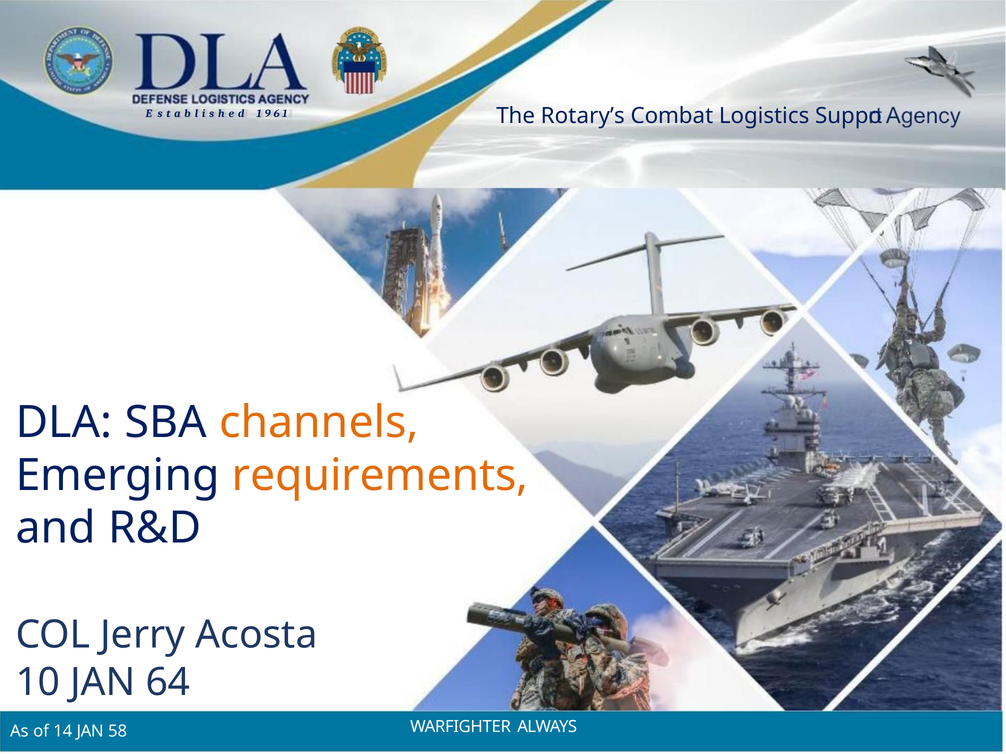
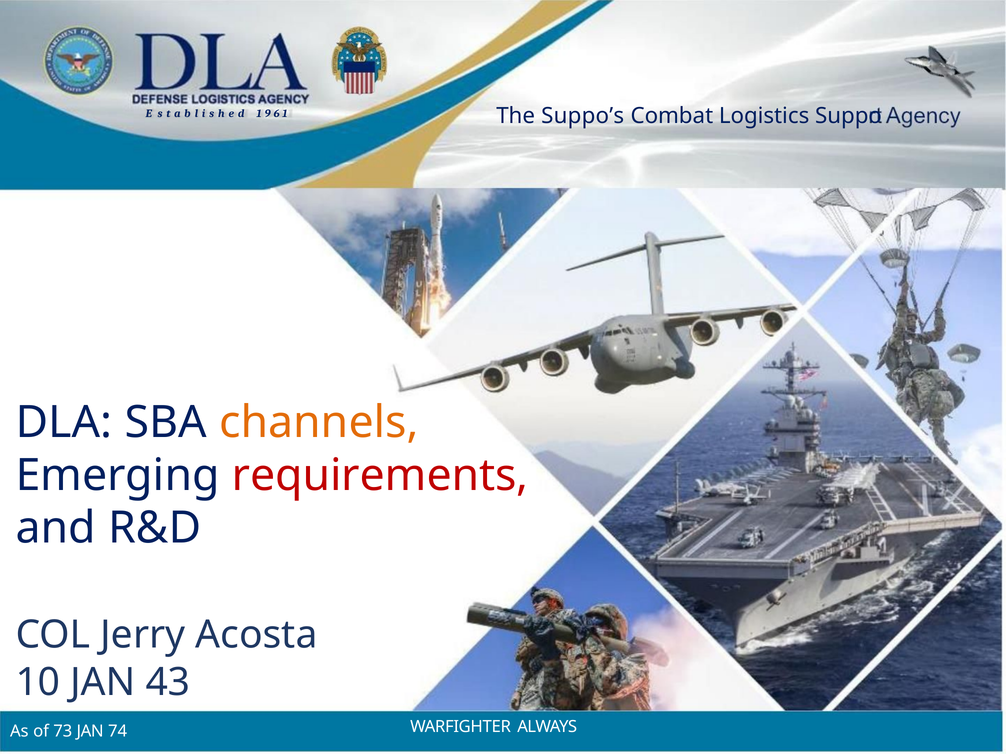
Rotary’s: Rotary’s -> Suppo’s (583, 116)
requirements colour: orange -> red (380, 476)
64: 64 -> 43 (168, 683)
14: 14 -> 73 (63, 732)
58: 58 -> 74 (118, 732)
